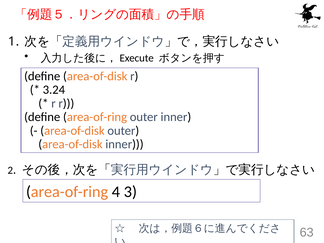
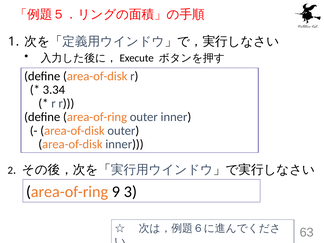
3.24: 3.24 -> 3.34 (54, 90)
4: 4 -> 9 (116, 192)
